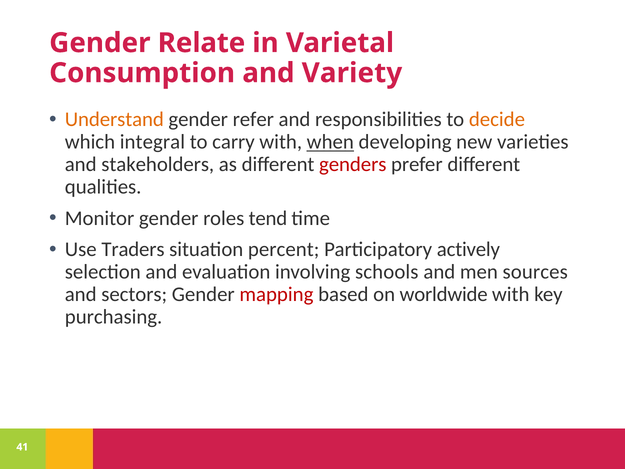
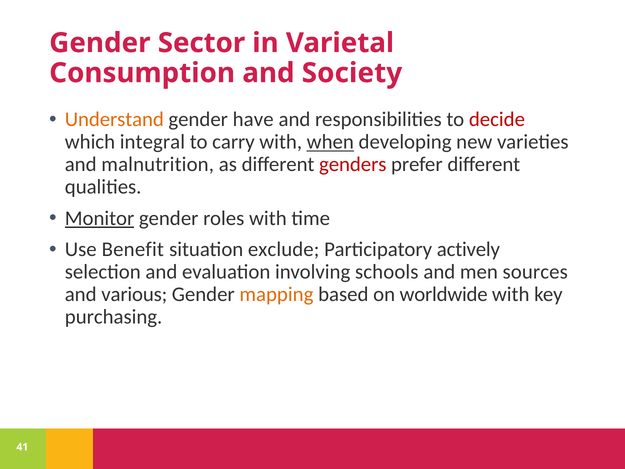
Relate: Relate -> Sector (201, 43)
Variety: Variety -> Society (352, 73)
refer: refer -> have (253, 120)
decide colour: orange -> red (497, 120)
stakeholders: stakeholders -> malnutrition (158, 165)
Monitor underline: none -> present (100, 218)
roles tend: tend -> with (268, 218)
Traders: Traders -> Benefit (133, 249)
percent: percent -> exclude (284, 249)
sectors: sectors -> various (134, 294)
mapping colour: red -> orange (276, 294)
